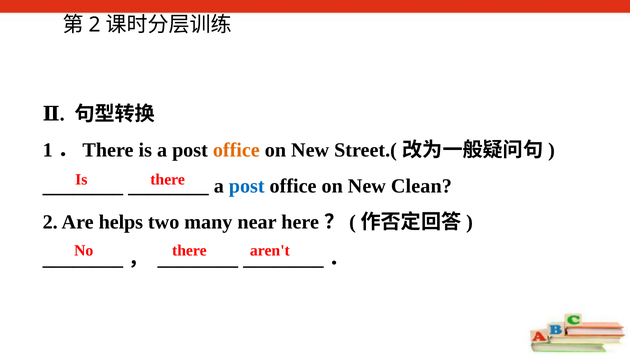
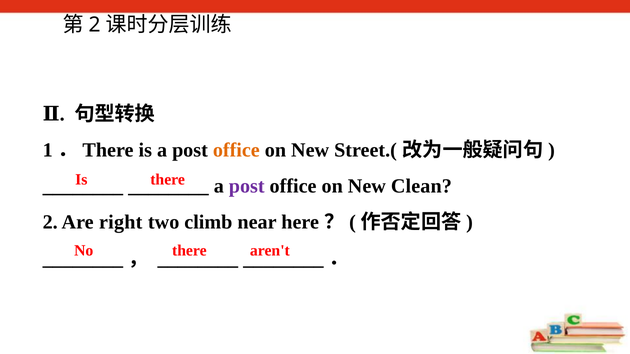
post colour: blue -> purple (247, 186)
helps: helps -> right (121, 223)
many: many -> climb (208, 223)
